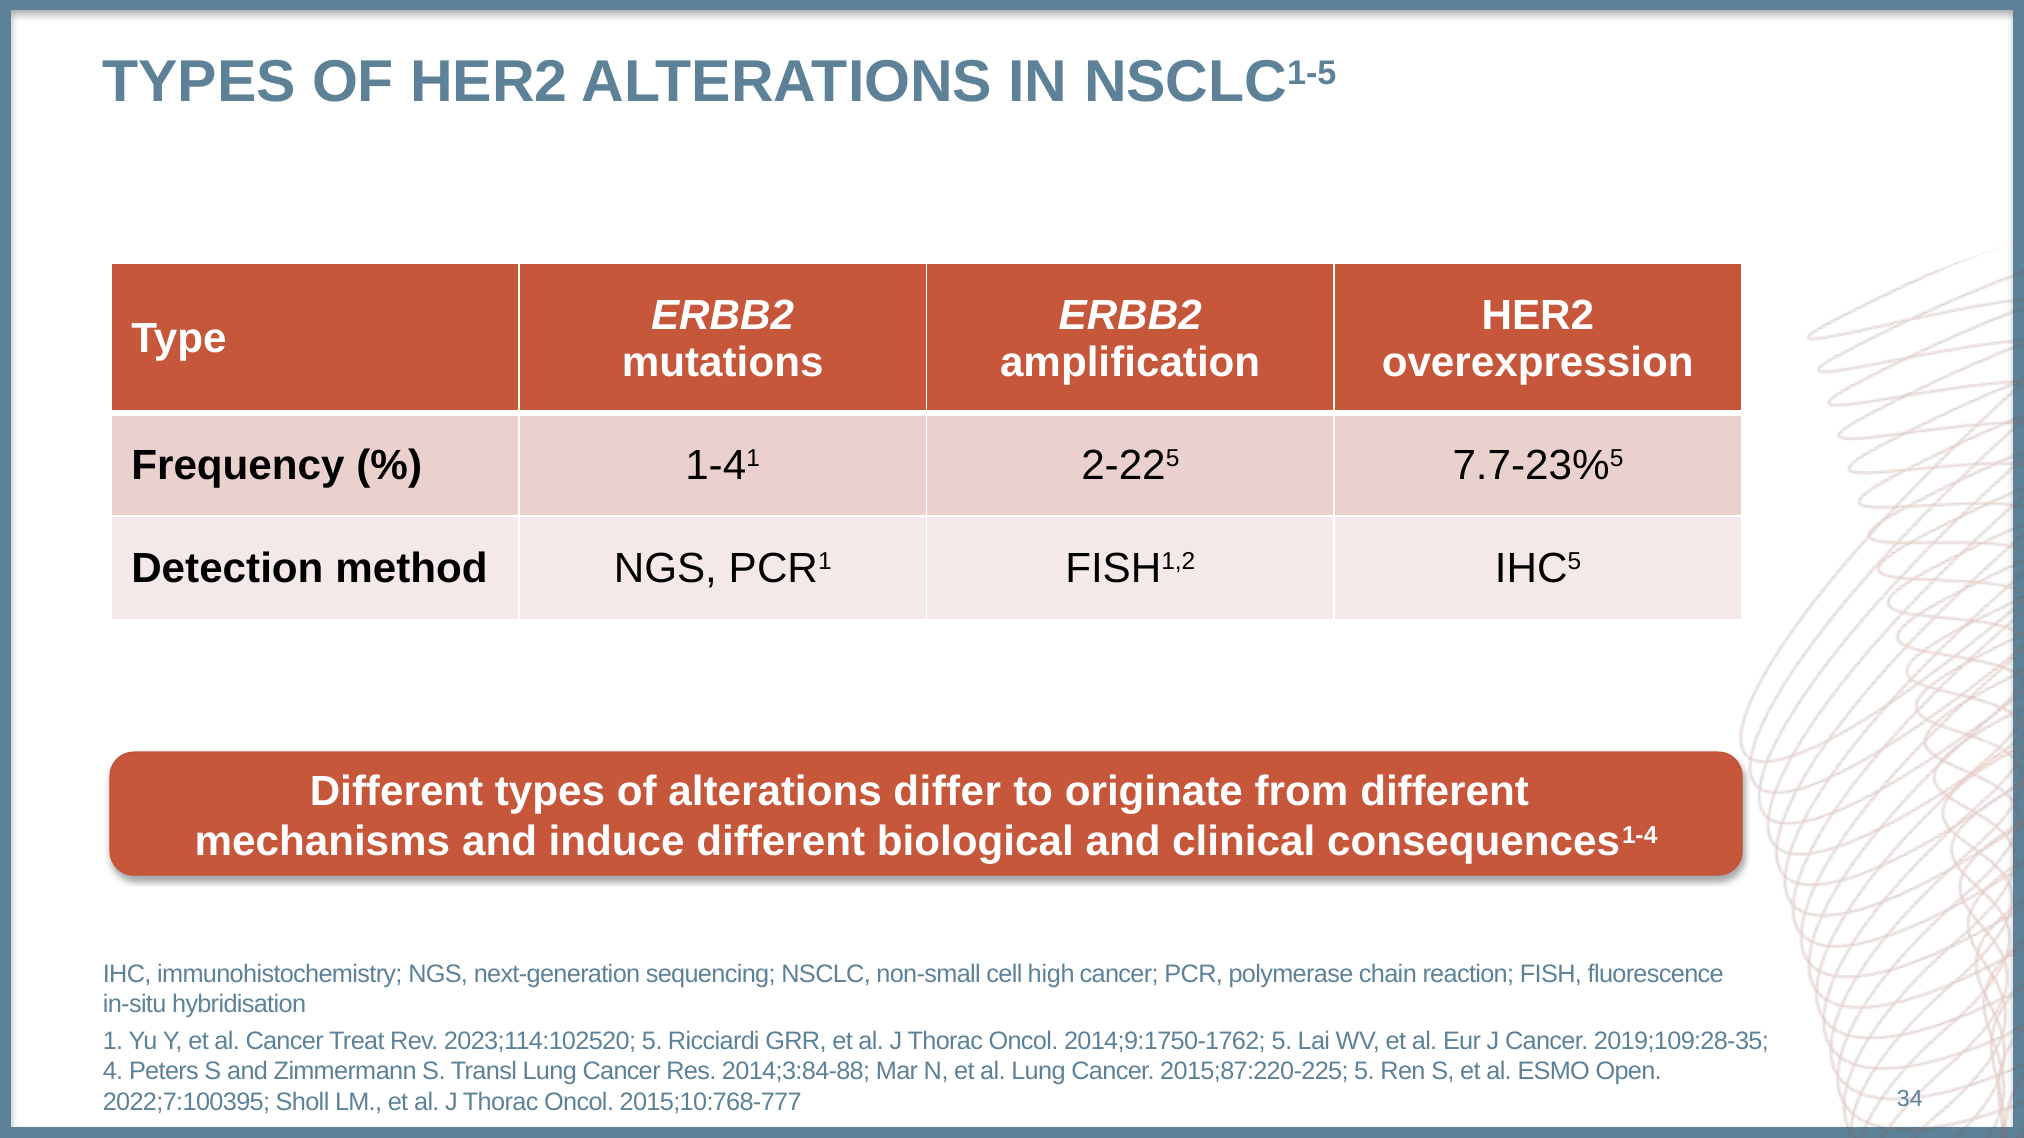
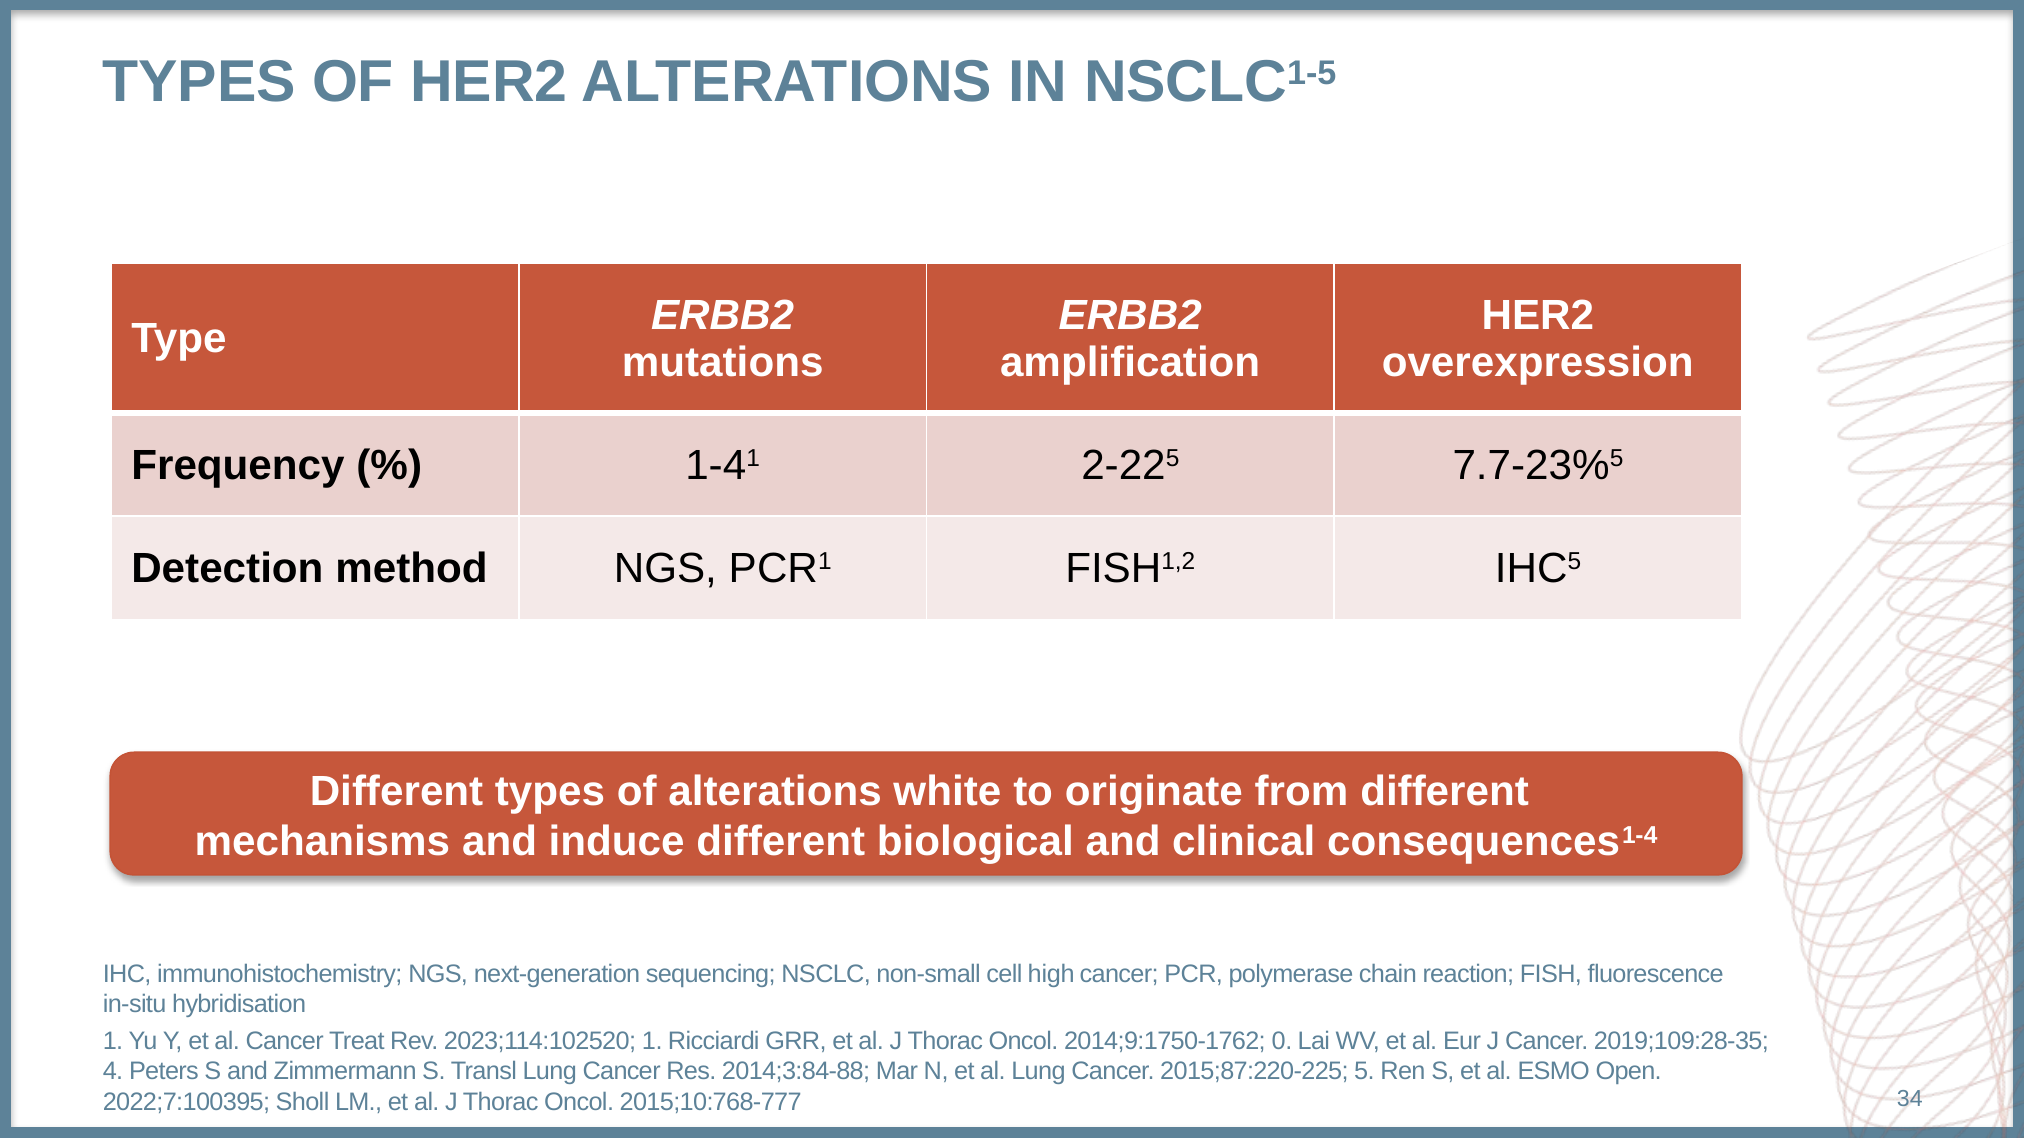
differ: differ -> white (947, 792)
2023;114:102520 5: 5 -> 1 (652, 1042)
2014;9:1750-1762 5: 5 -> 0 (1282, 1042)
